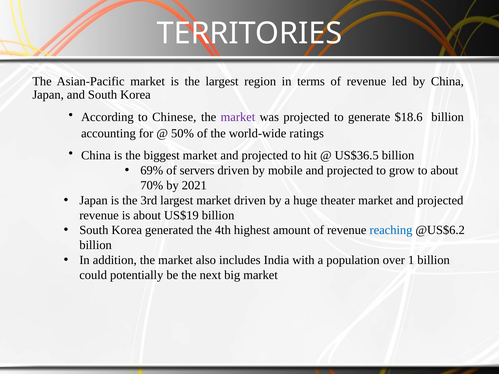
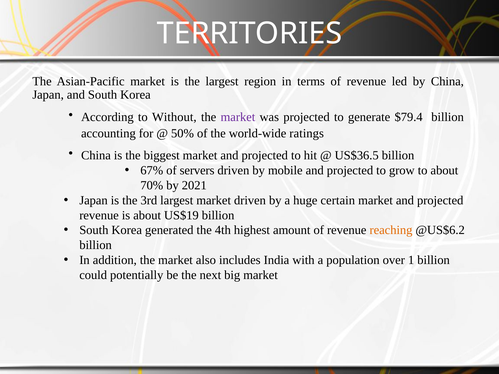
Chinese: Chinese -> Without (174, 117)
$18.6: $18.6 -> $79.4 (409, 117)
69%: 69% -> 67% (152, 170)
theater: theater -> certain (338, 200)
reaching colour: blue -> orange (391, 230)
